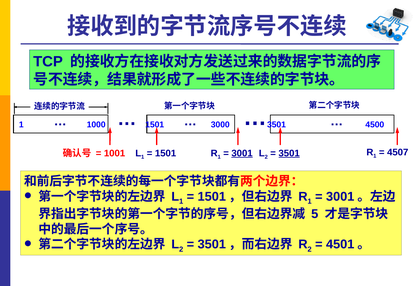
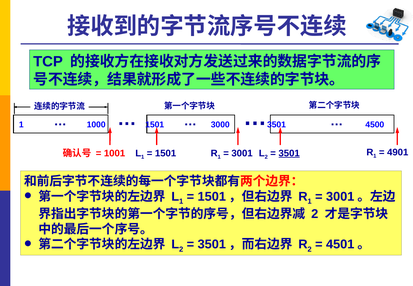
3001 underline: present -> none (242, 153)
4507: 4507 -> 4901 (398, 152)
5: 5 -> 2 (315, 214)
